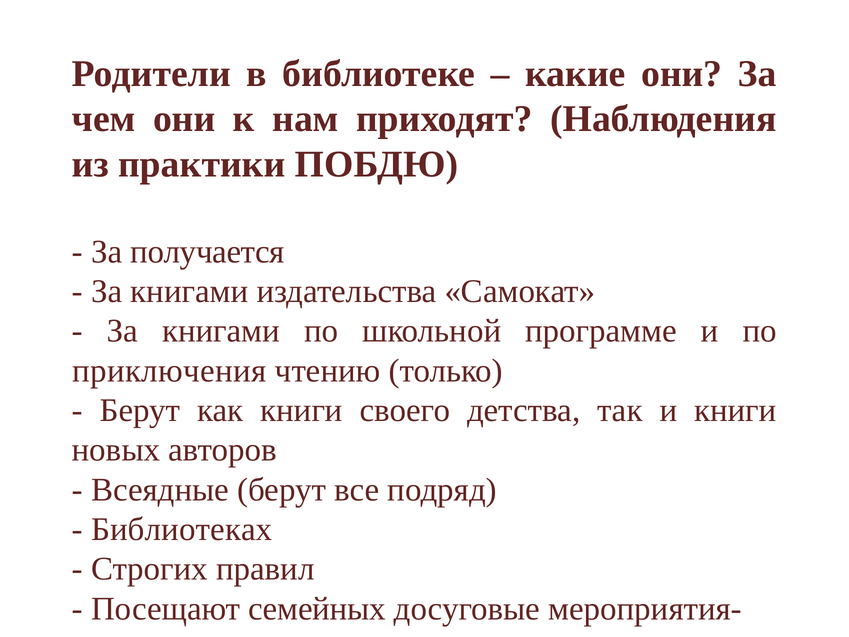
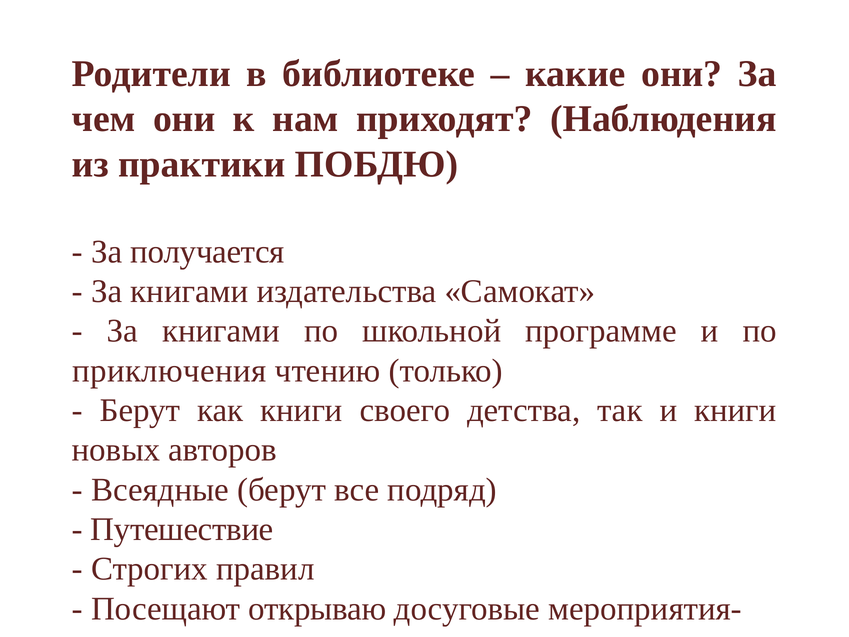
Библиотеках: Библиотеках -> Путешествие (182, 529)
семейных: семейных -> открываю (317, 608)
